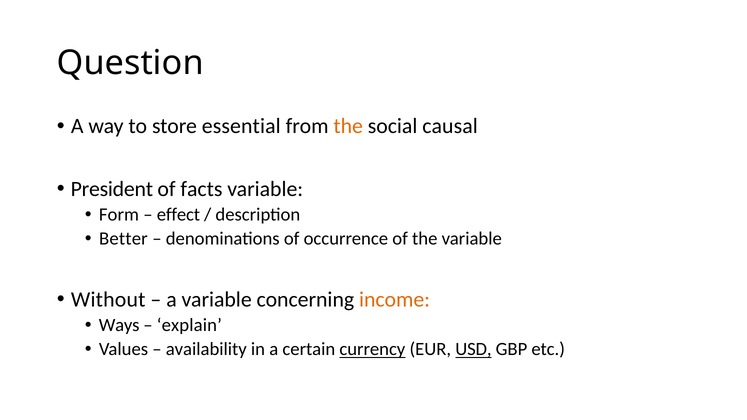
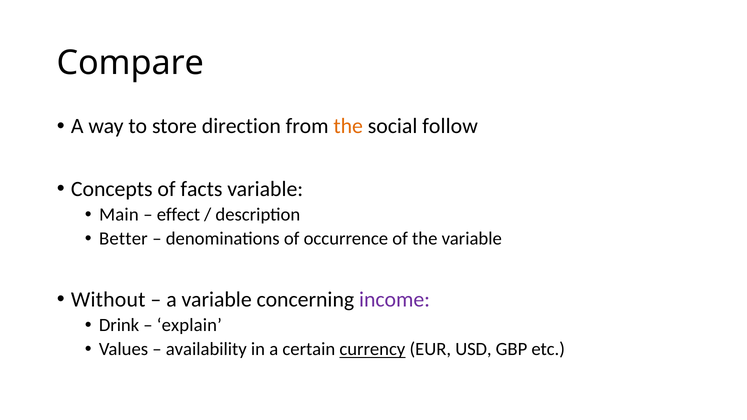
Question: Question -> Compare (130, 63)
essential: essential -> direction (241, 126)
causal: causal -> follow (450, 126)
President: President -> Concepts (112, 189)
Form: Form -> Main (119, 215)
income colour: orange -> purple (395, 300)
Ways: Ways -> Drink (119, 325)
USD underline: present -> none (473, 349)
